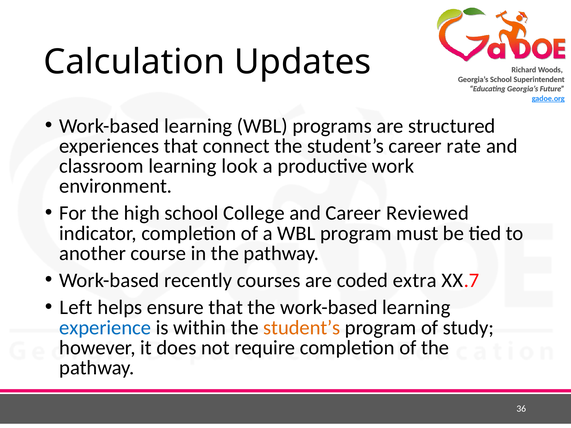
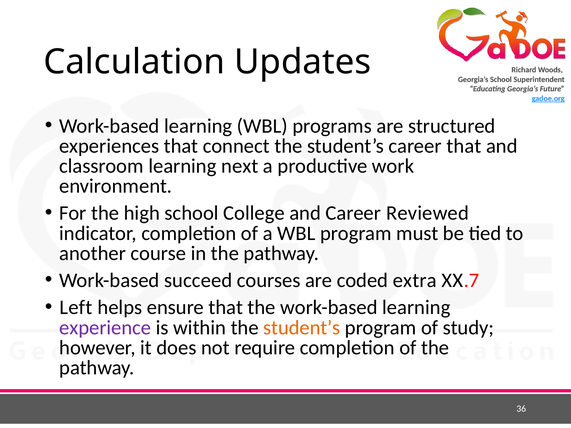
career rate: rate -> that (464, 146)
look: look -> next (240, 166)
recently: recently -> succeed (198, 281)
experience colour: blue -> purple (105, 328)
